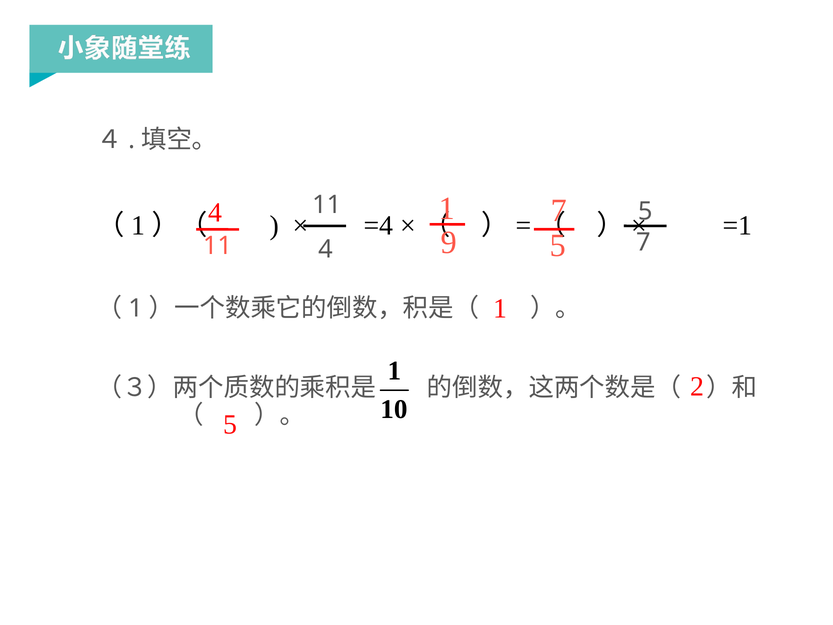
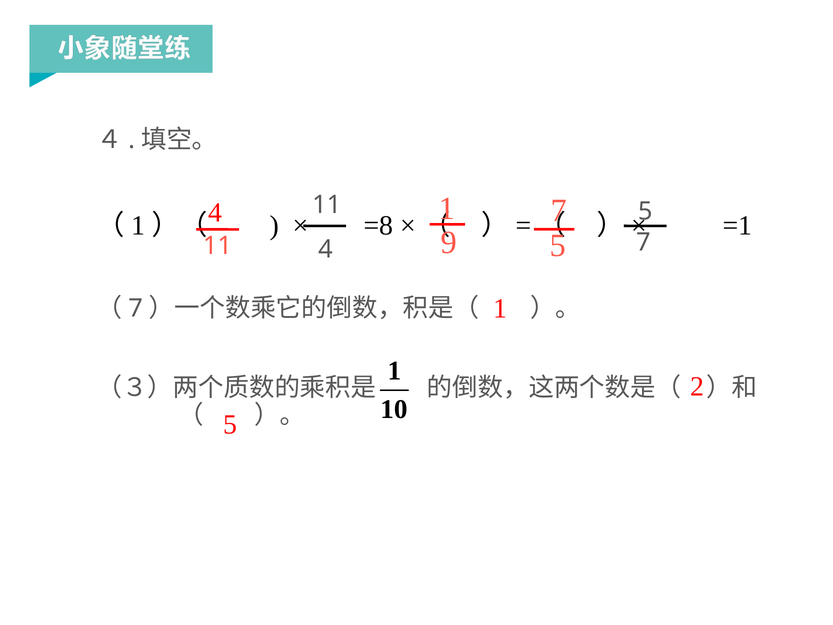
=4: =4 -> =8 (379, 225)
1: 1 -> 7 (136, 308)
